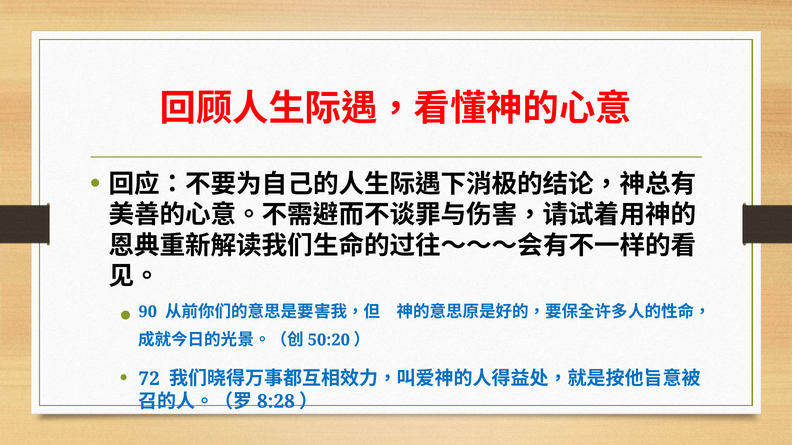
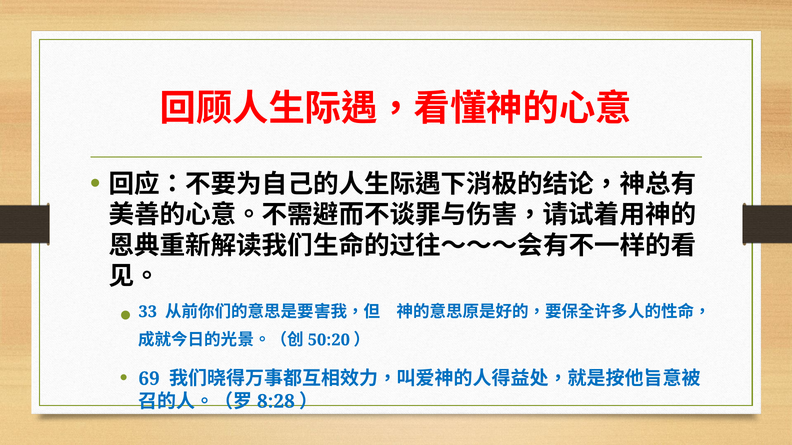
90: 90 -> 33 (148, 312)
72: 72 -> 69 (149, 379)
